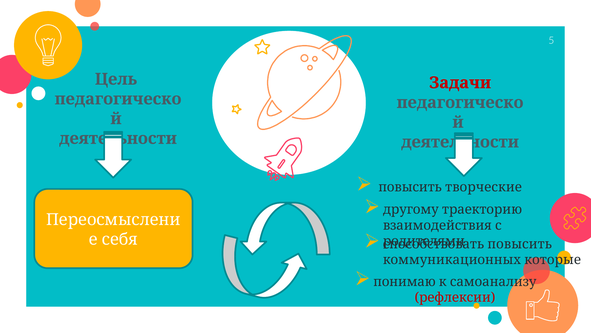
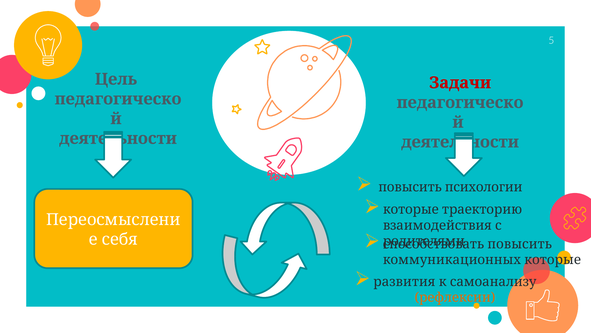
творческие: творческие -> психологии (484, 187)
другому: другому -> которые (411, 209)
понимаю: понимаю -> развития (404, 281)
рефлексии colour: red -> orange (455, 297)
